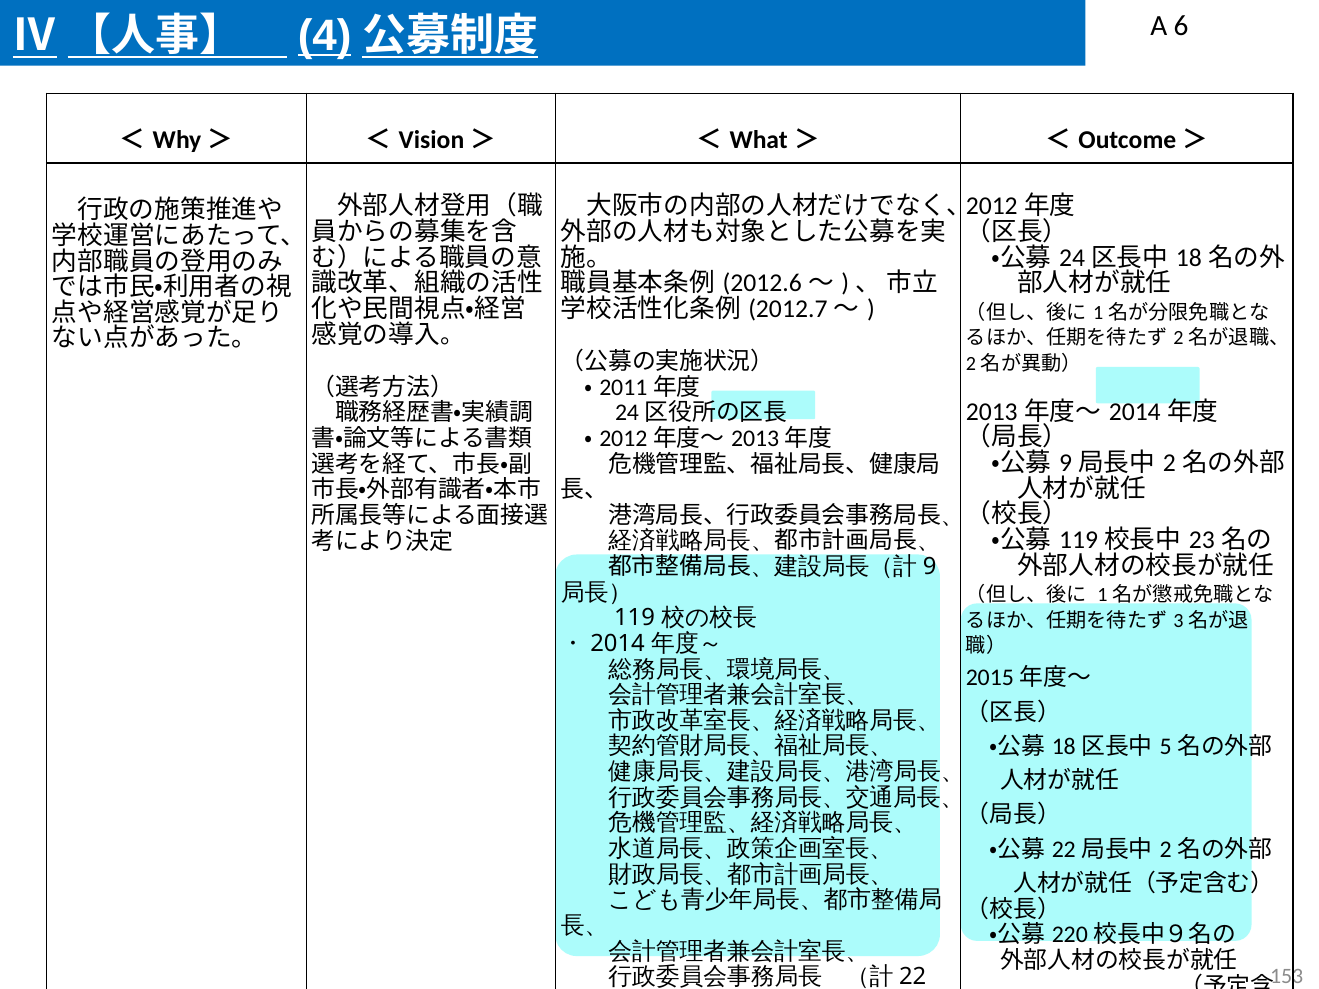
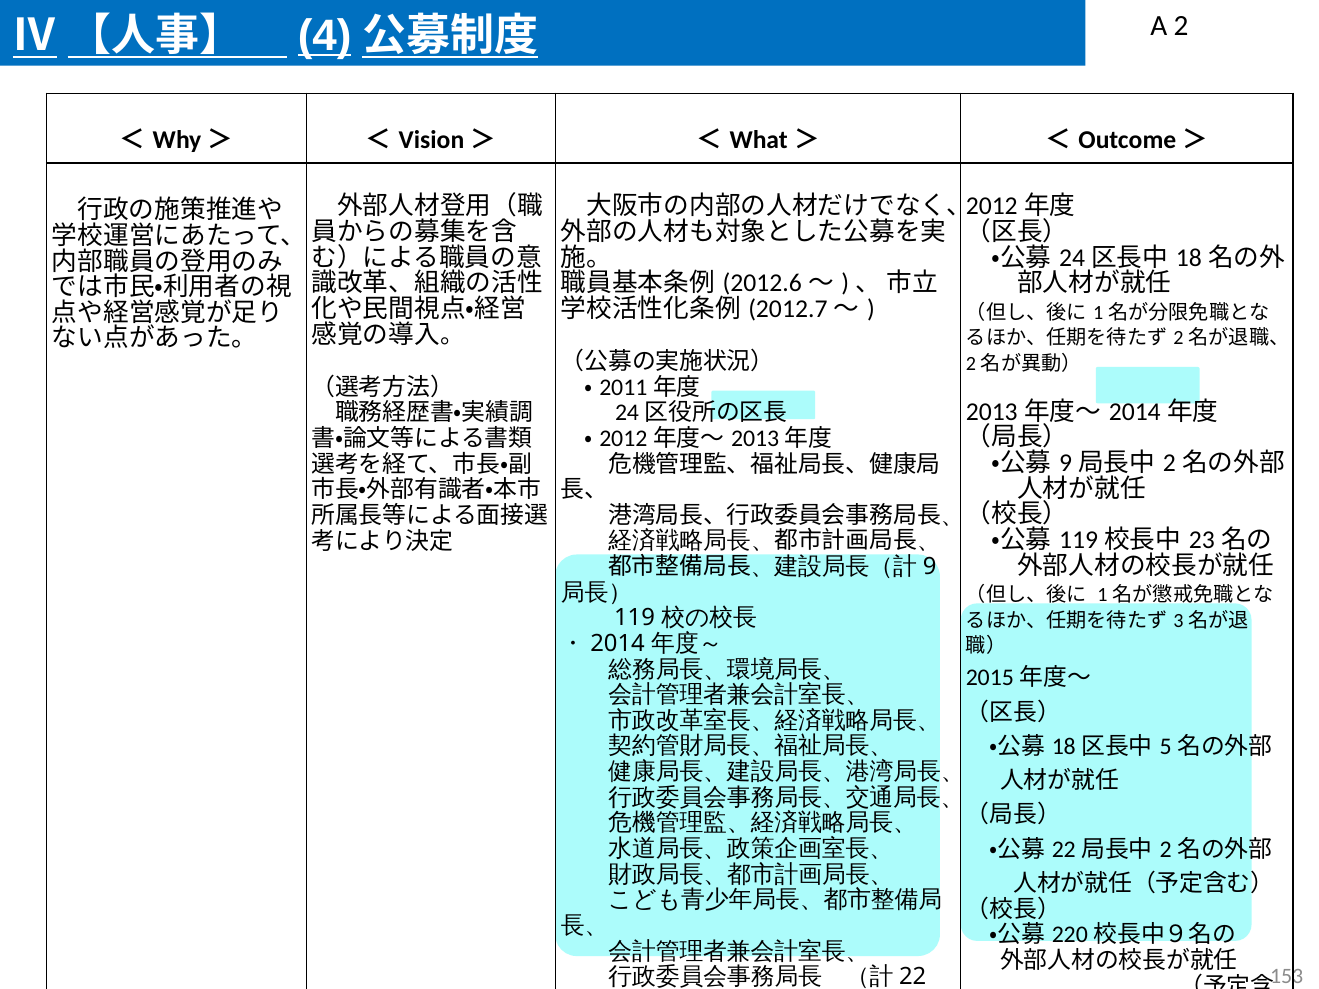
6: 6 -> 2 (1181, 26)
